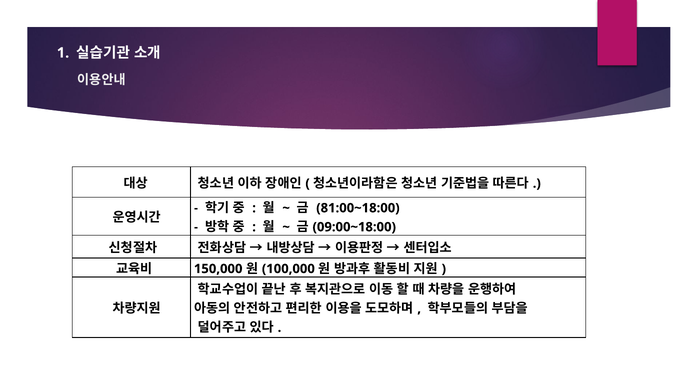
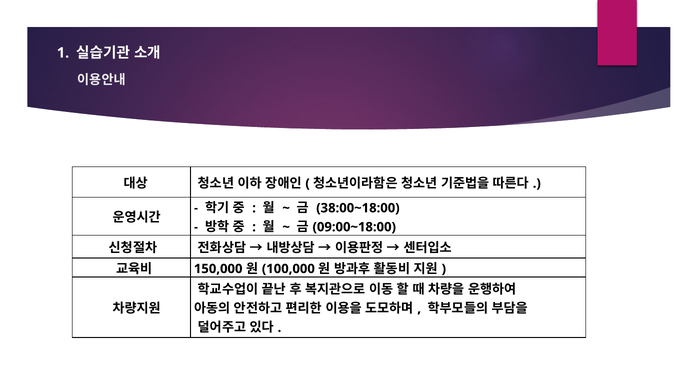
81:00~18:00: 81:00~18:00 -> 38:00~18:00 (358, 208)
